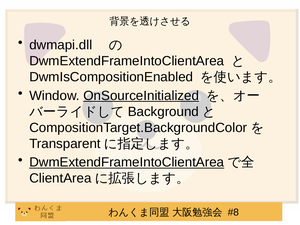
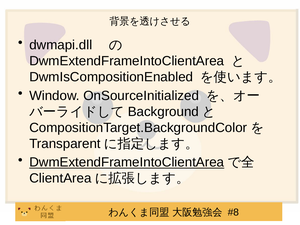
OnSourceInitialized underline: present -> none (141, 96)
